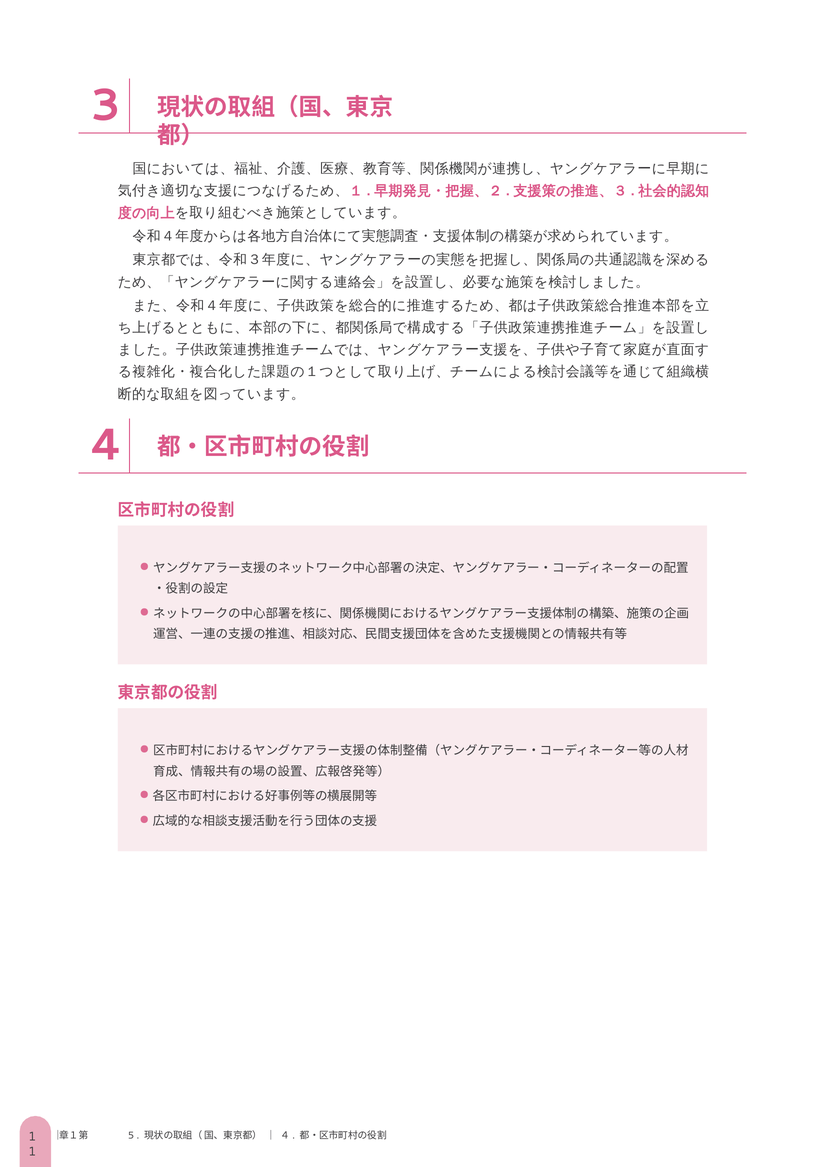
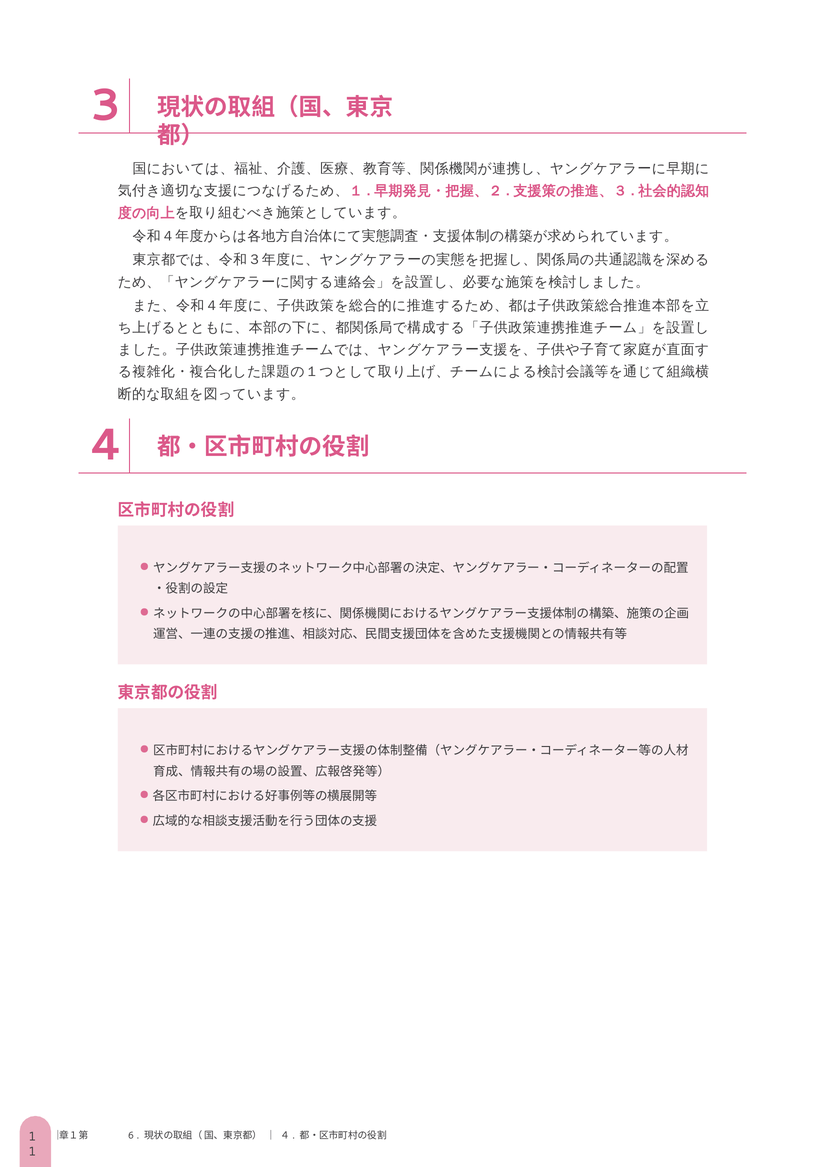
5: 5 -> 6 (131, 1135)
